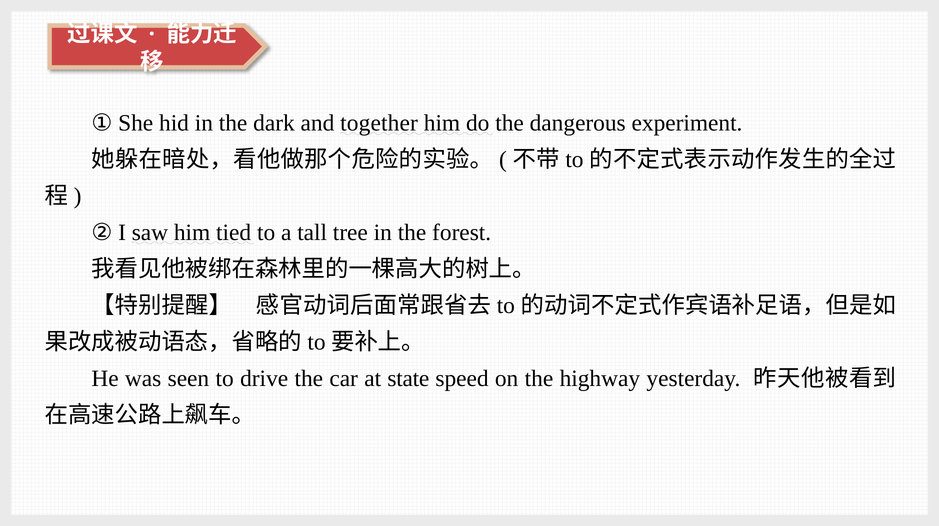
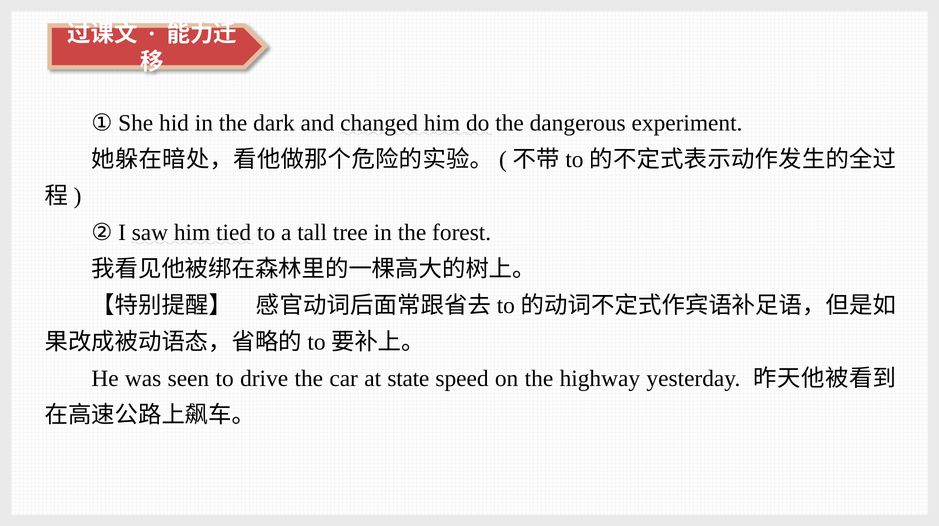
together: together -> changed (379, 123)
